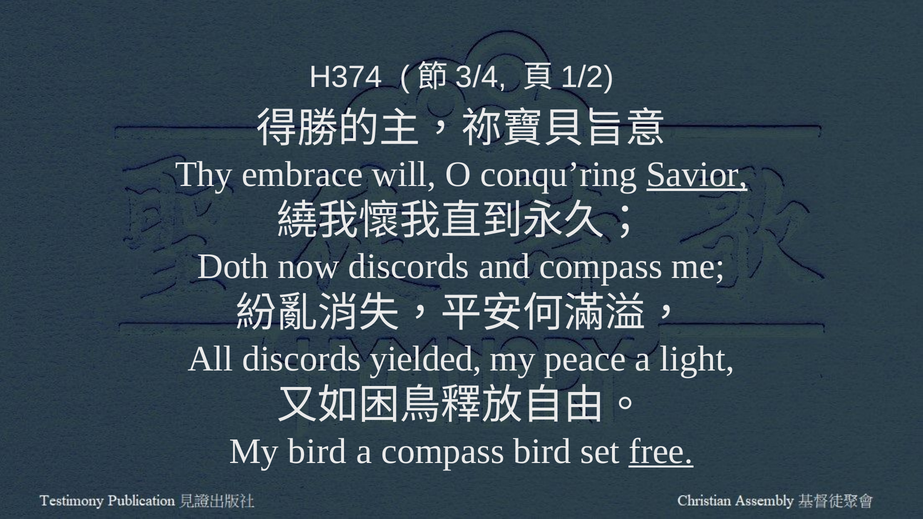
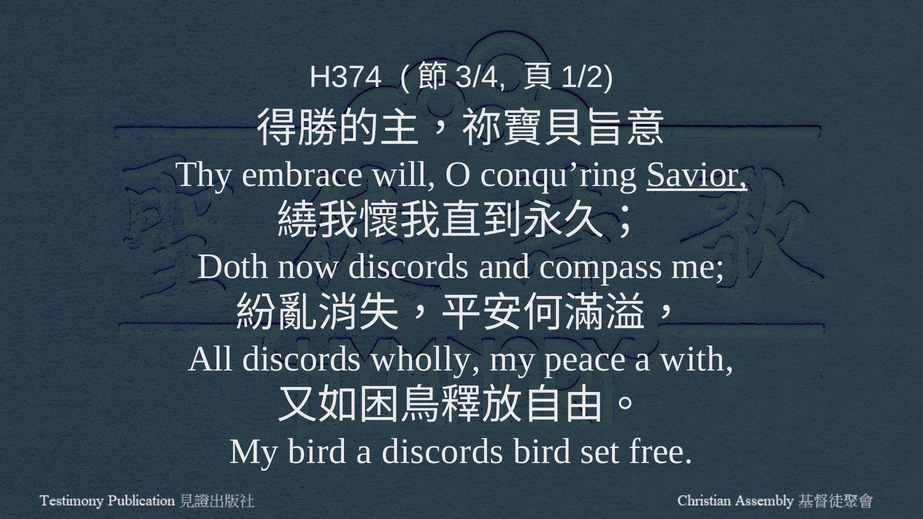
yielded: yielded -> wholly (425, 359)
light: light -> with (697, 359)
a compass: compass -> discords (443, 451)
free underline: present -> none (661, 451)
